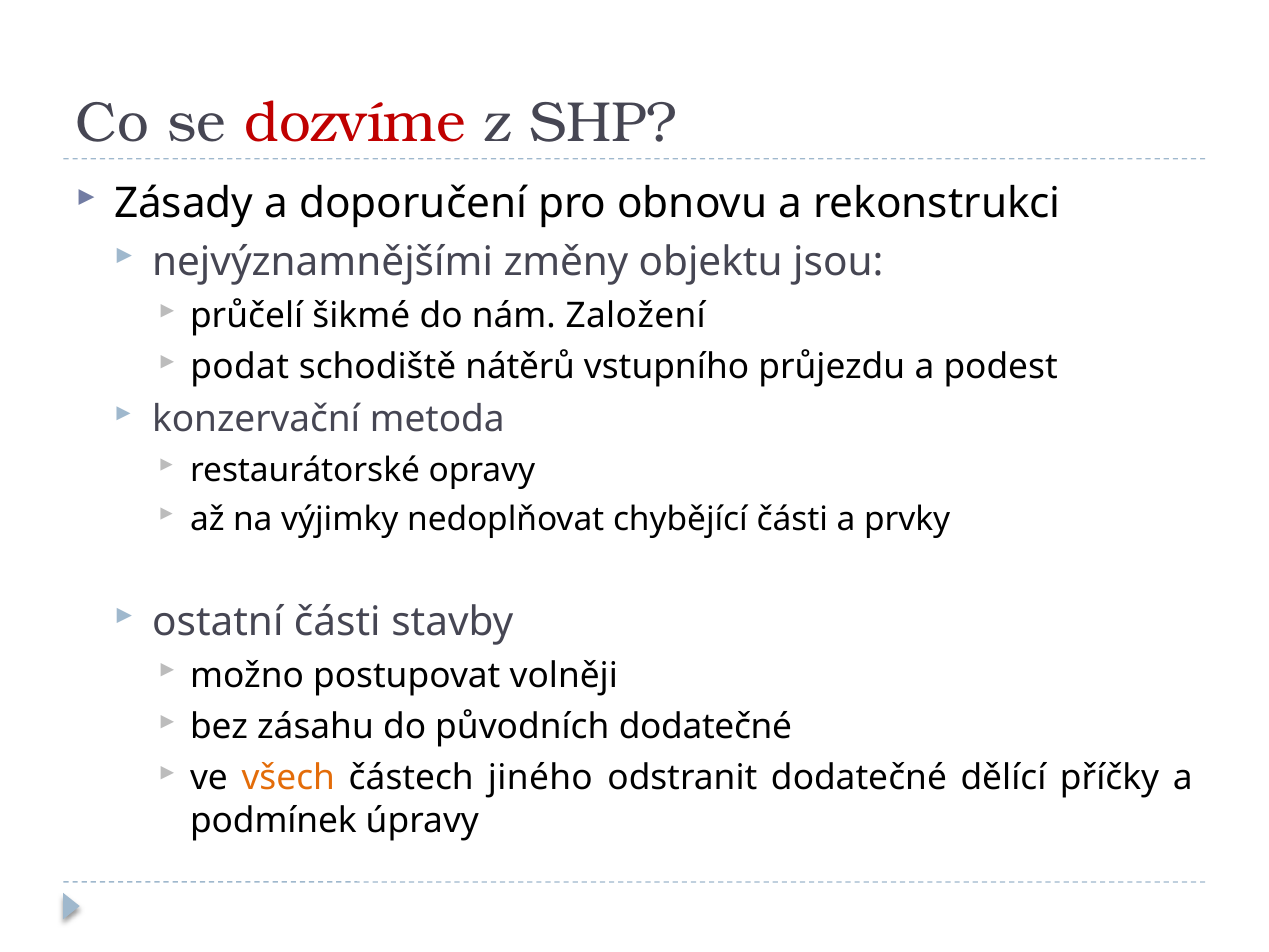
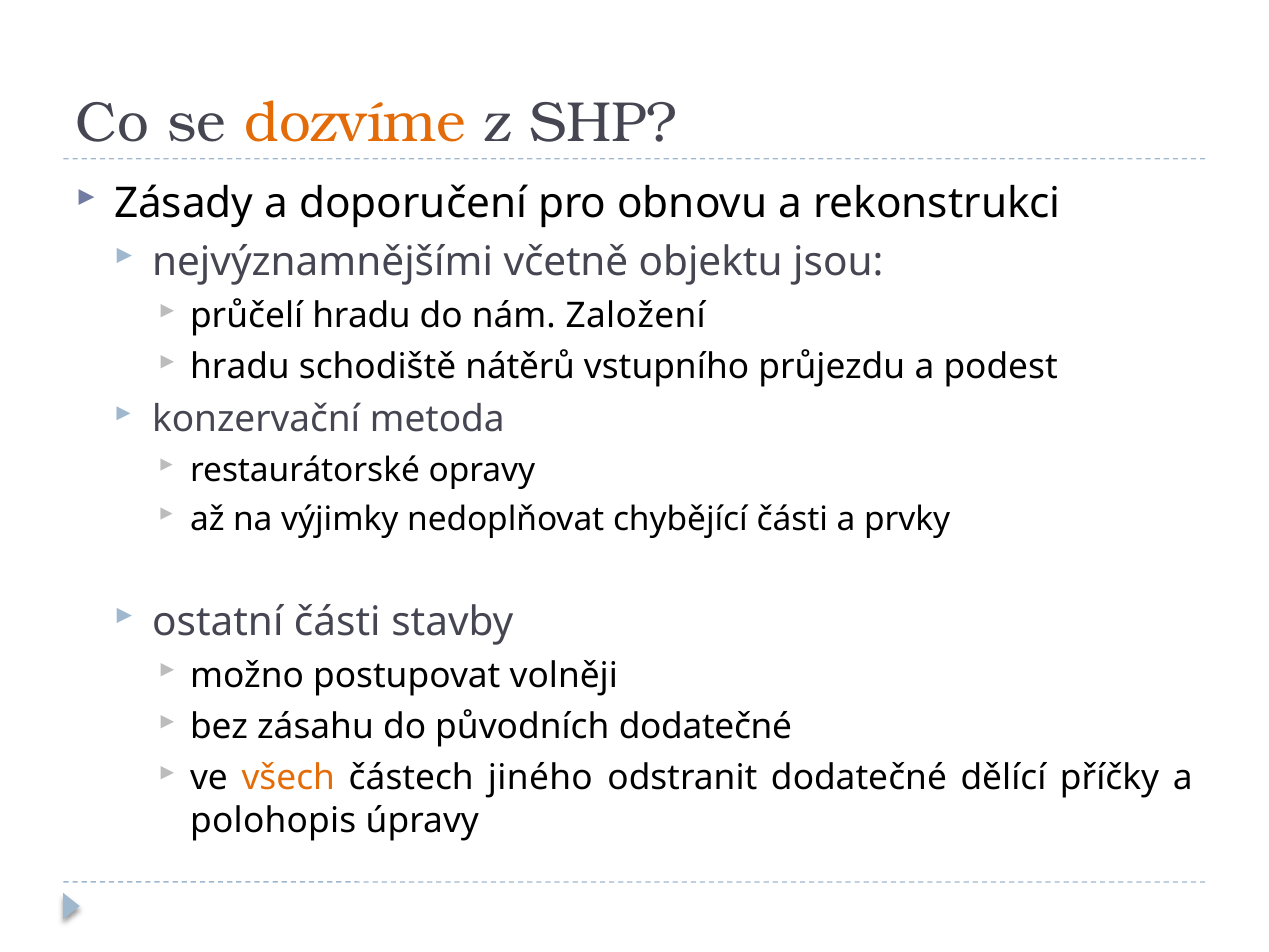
dozvíme colour: red -> orange (355, 122)
změny: změny -> včetně (566, 262)
průčelí šikmé: šikmé -> hradu (362, 316)
podat: podat -> hradu (240, 367)
podmínek: podmínek -> polohopis (273, 820)
